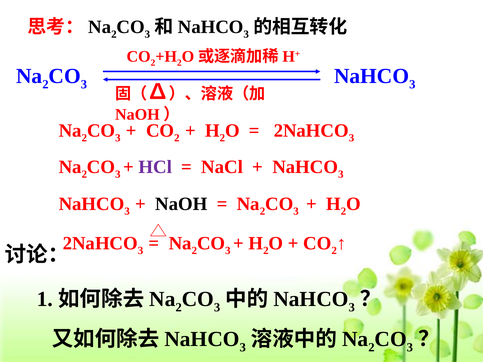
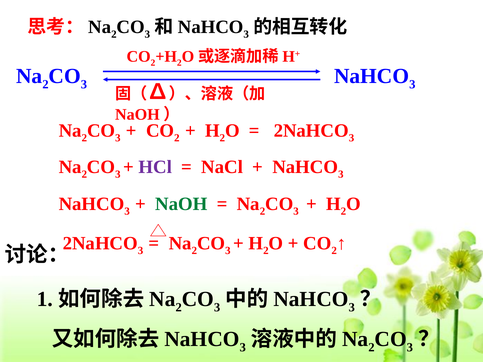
NaOH colour: black -> green (181, 204)
